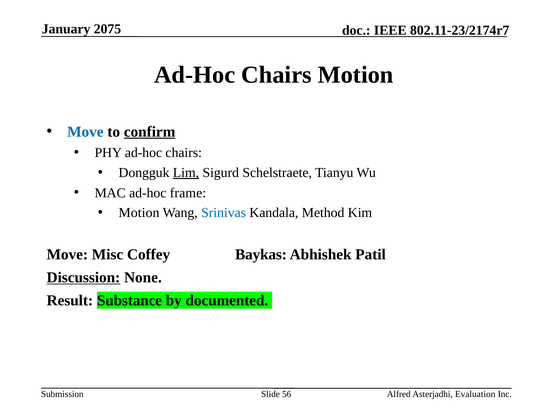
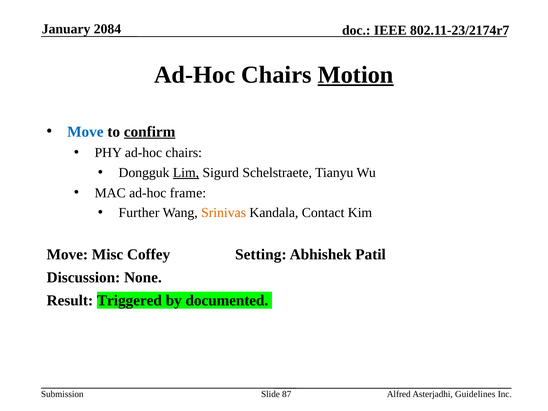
2075: 2075 -> 2084 (107, 29)
Motion underline: none -> present (356, 75)
Motion: Motion -> Further (139, 213)
Srinivas colour: blue -> orange (224, 213)
Method: Method -> Contact (323, 213)
Baykas: Baykas -> Setting (261, 255)
Discussion underline: present -> none (83, 277)
Substance: Substance -> Triggered (129, 300)
56: 56 -> 87 (287, 394)
Evaluation: Evaluation -> Guidelines (475, 394)
